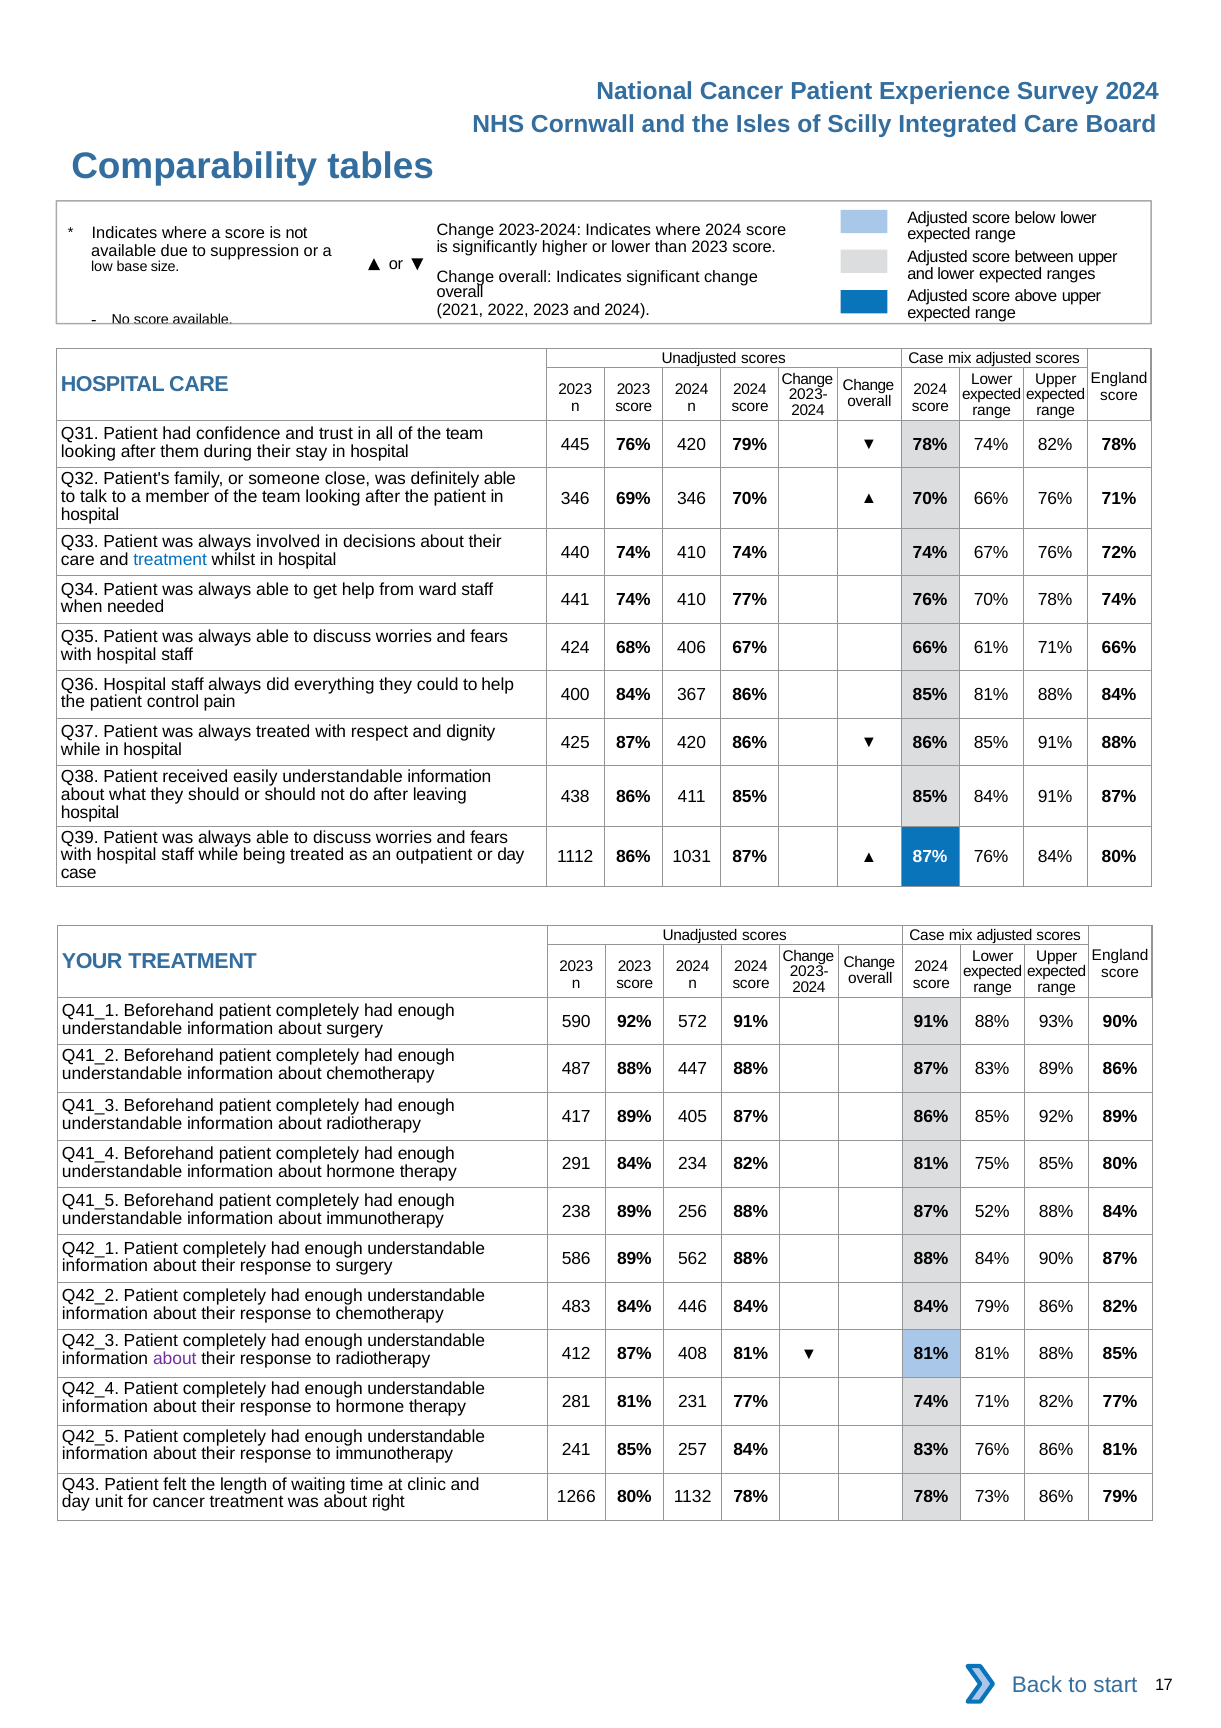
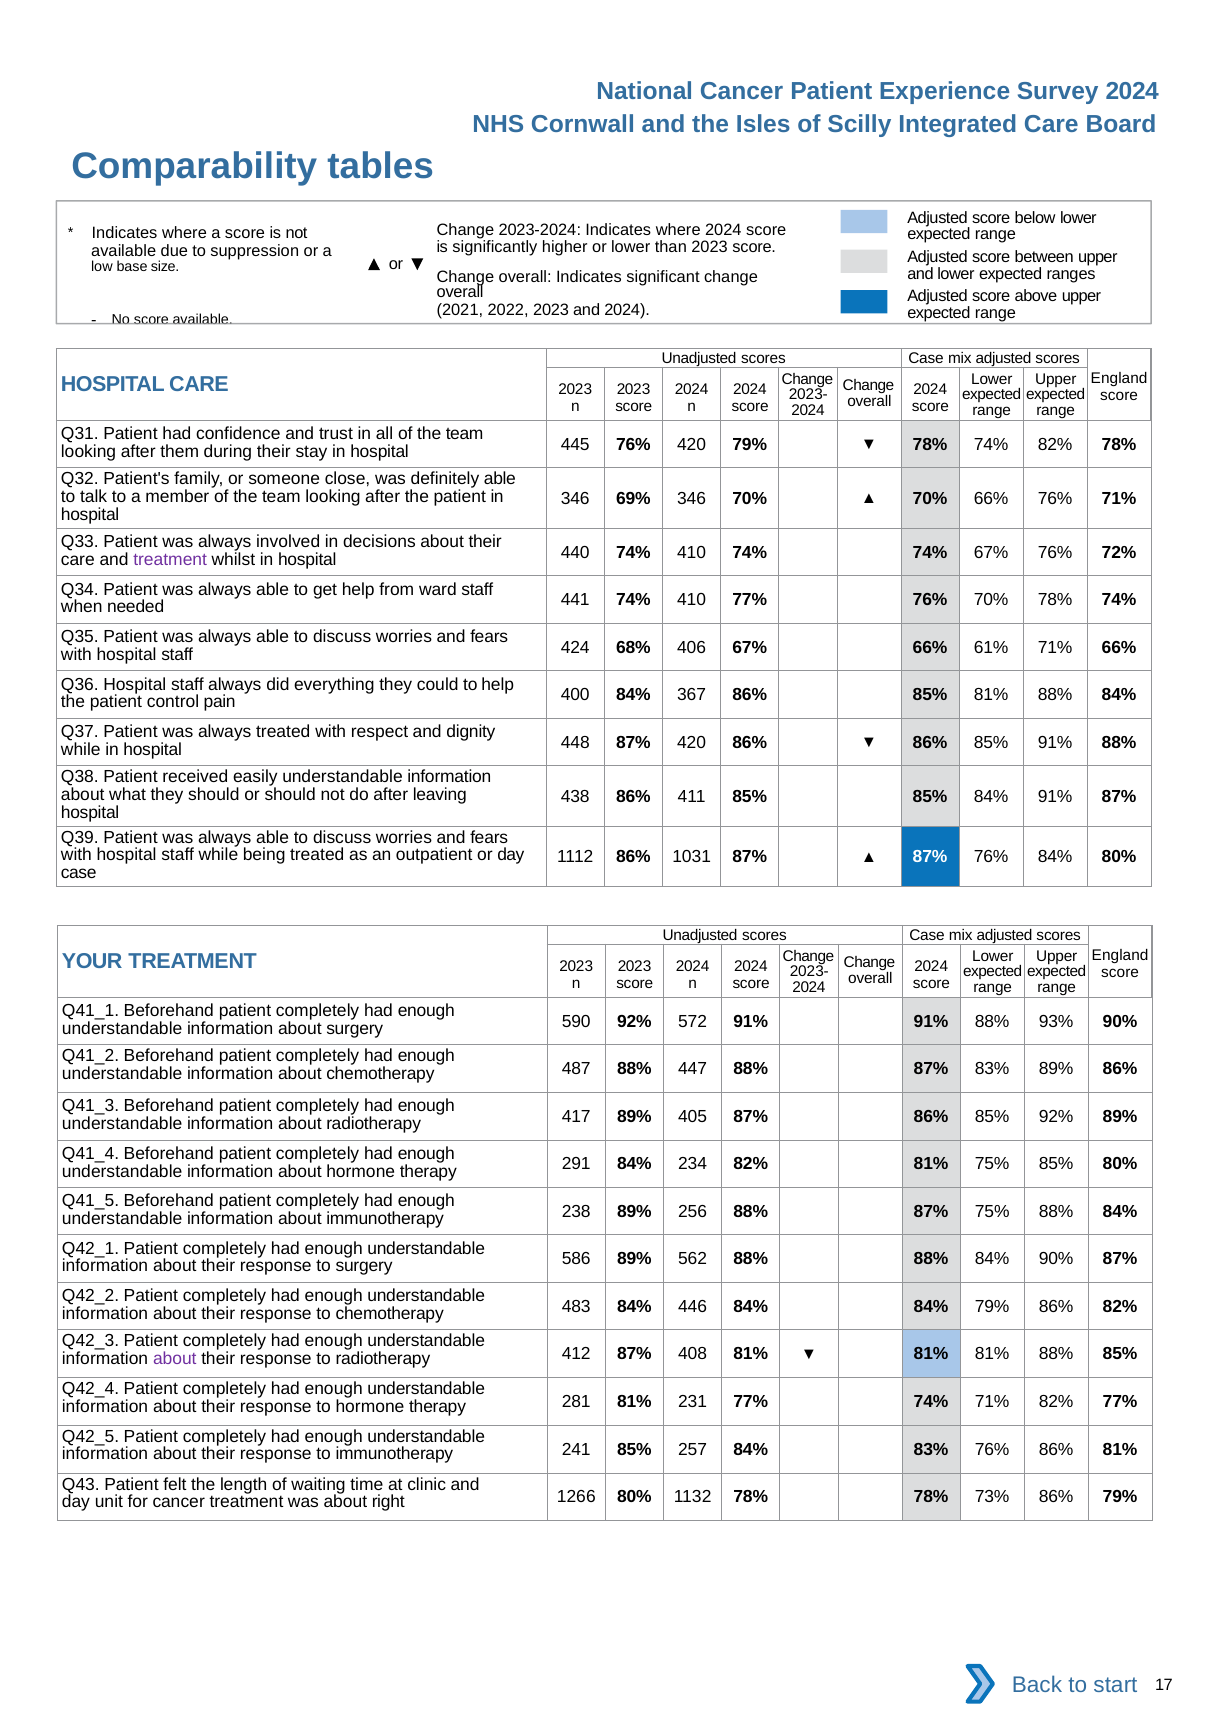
treatment colour: blue -> purple (170, 560)
425: 425 -> 448 (575, 742)
87% 52%: 52% -> 75% (992, 1211)
